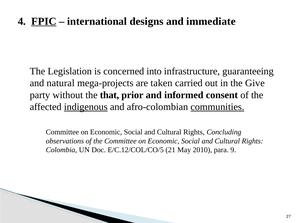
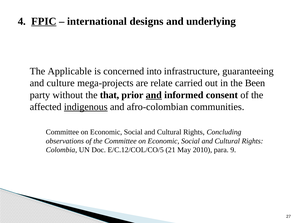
immediate: immediate -> underlying (211, 21)
Legislation: Legislation -> Applicable (70, 71)
natural: natural -> culture (61, 83)
taken: taken -> relate (162, 83)
Give: Give -> Been (255, 83)
and underline: none -> present (154, 95)
communities underline: present -> none (217, 107)
